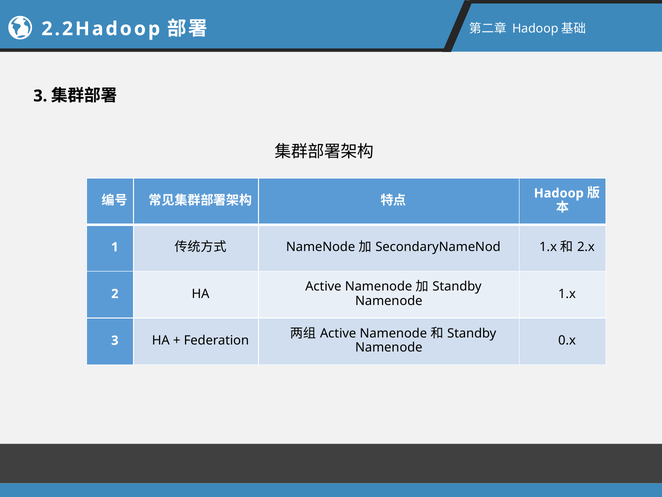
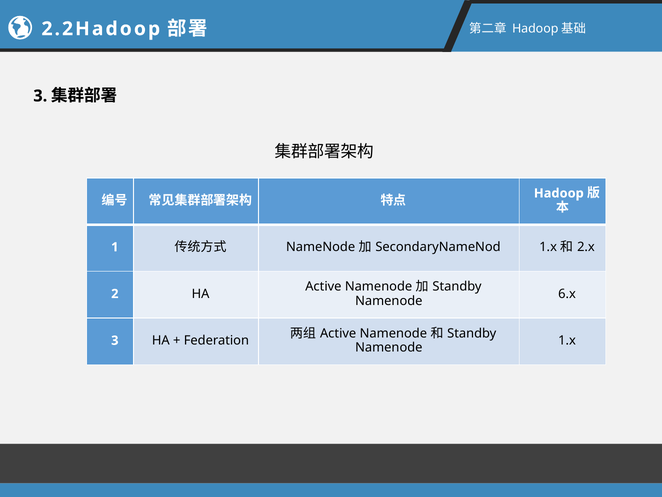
1.x: 1.x -> 6.x (567, 294)
0.x: 0.x -> 1.x (567, 340)
